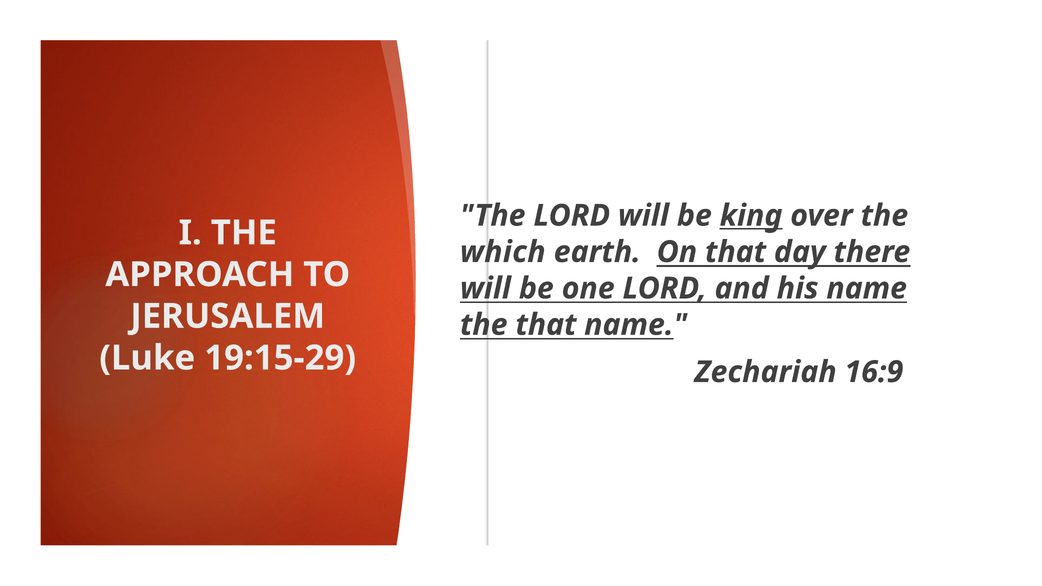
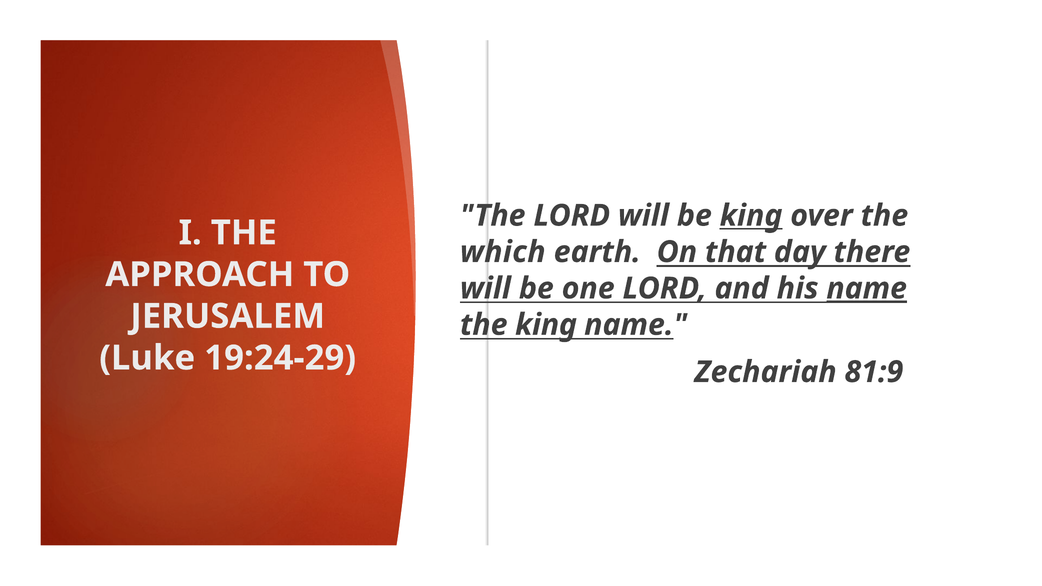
name underline: none -> present (867, 288)
the that: that -> king (546, 325)
19:15-29: 19:15-29 -> 19:24-29 (280, 358)
16:9: 16:9 -> 81:9 (874, 372)
